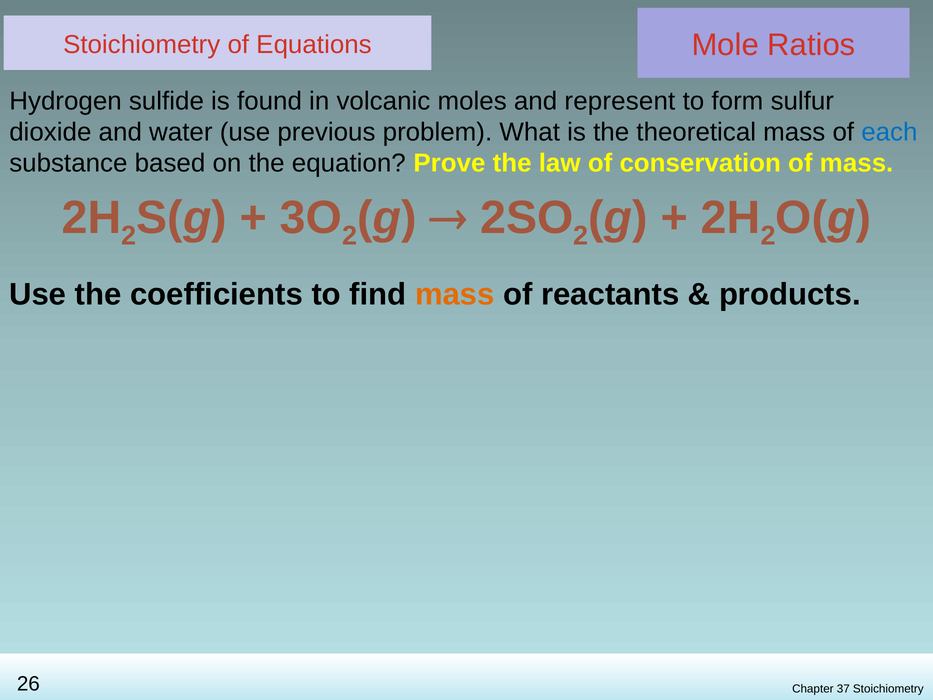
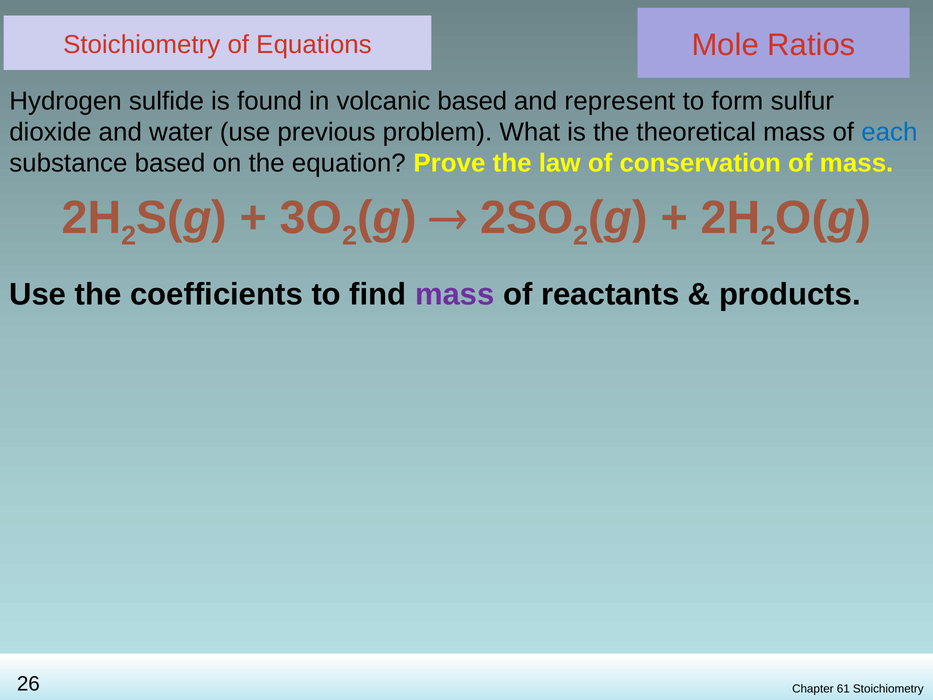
volcanic moles: moles -> based (472, 101)
mass colour: orange -> purple (455, 294)
37: 37 -> 61 (843, 689)
